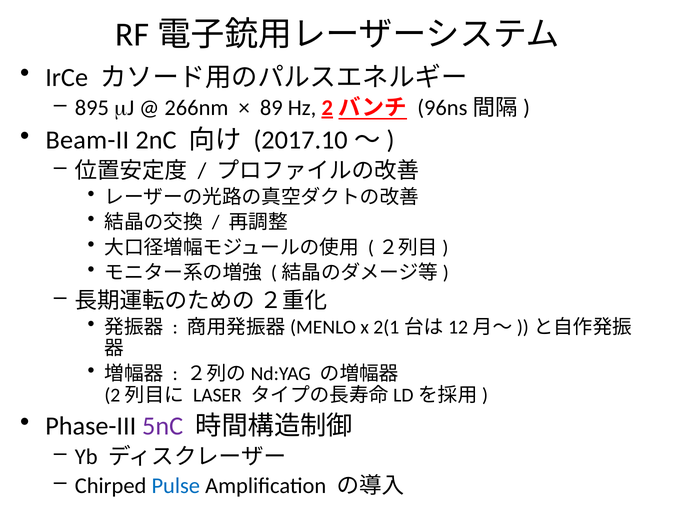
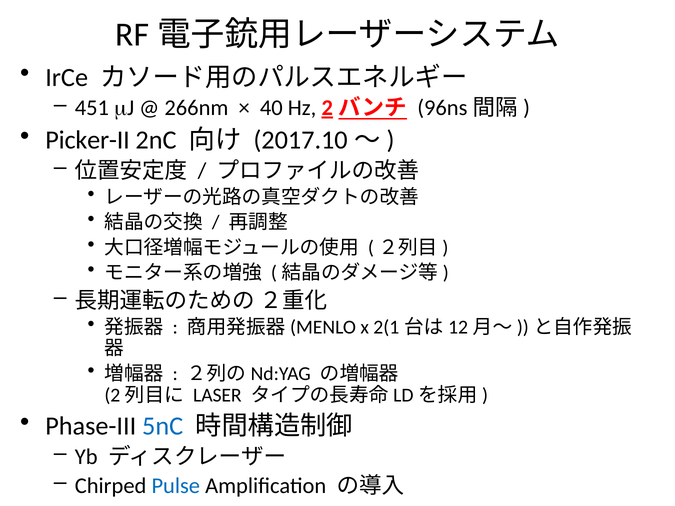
895: 895 -> 451 (92, 108)
89: 89 -> 40 (271, 108)
Beam-II: Beam-II -> Picker-II (88, 140)
5nC colour: purple -> blue (163, 426)
